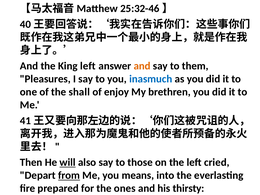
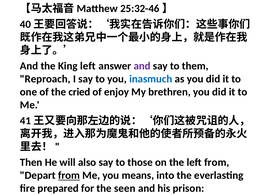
and colour: orange -> purple (142, 66)
Pleasures: Pleasures -> Reproach (45, 79)
shall: shall -> cried (79, 92)
will underline: present -> none (68, 162)
left cried: cried -> from (217, 162)
ones: ones -> seen (125, 188)
thirsty: thirsty -> prison (188, 188)
